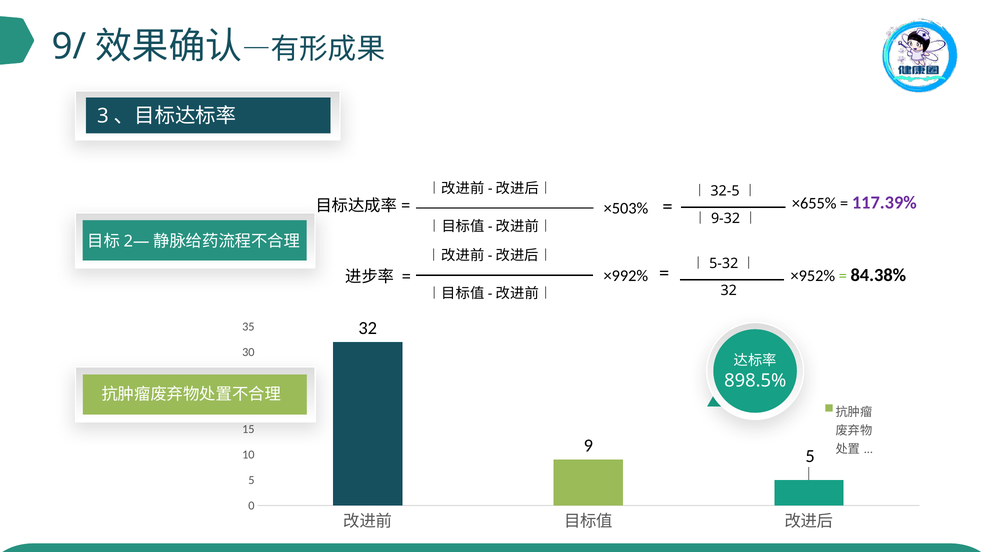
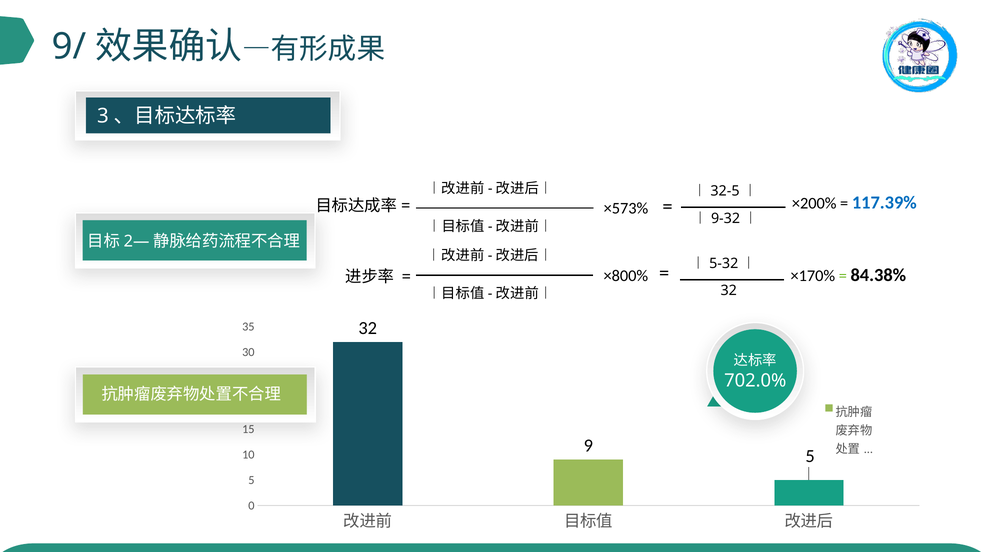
×655%: ×655% -> ×200% (814, 203)
117.39% colour: purple -> blue (884, 203)
×503%: ×503% -> ×573% (626, 208)
×992%: ×992% -> ×800% (626, 276)
×952%: ×952% -> ×170% (813, 276)
898.5%: 898.5% -> 702.0% (755, 380)
